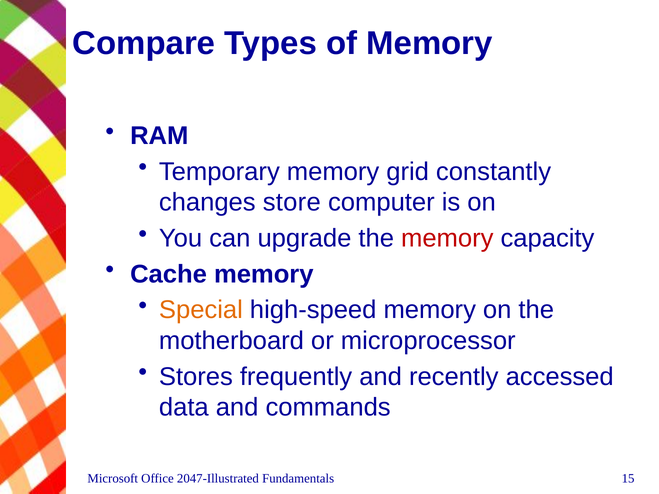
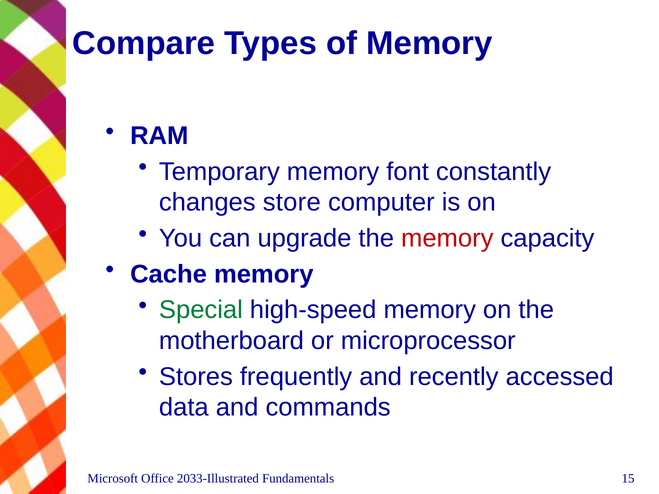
grid: grid -> font (408, 172)
Special colour: orange -> green (201, 310)
2047-Illustrated: 2047-Illustrated -> 2033-Illustrated (218, 479)
